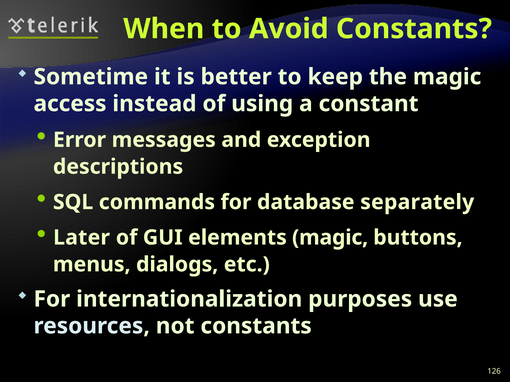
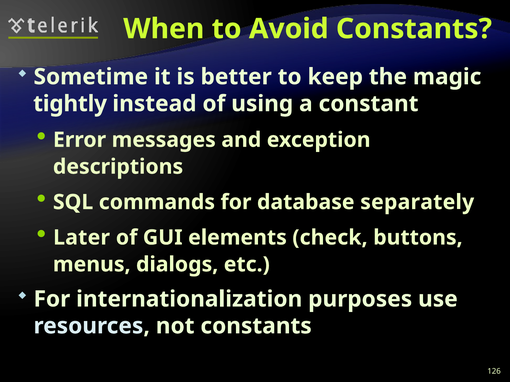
access: access -> tightly (70, 104)
elements magic: magic -> check (330, 238)
